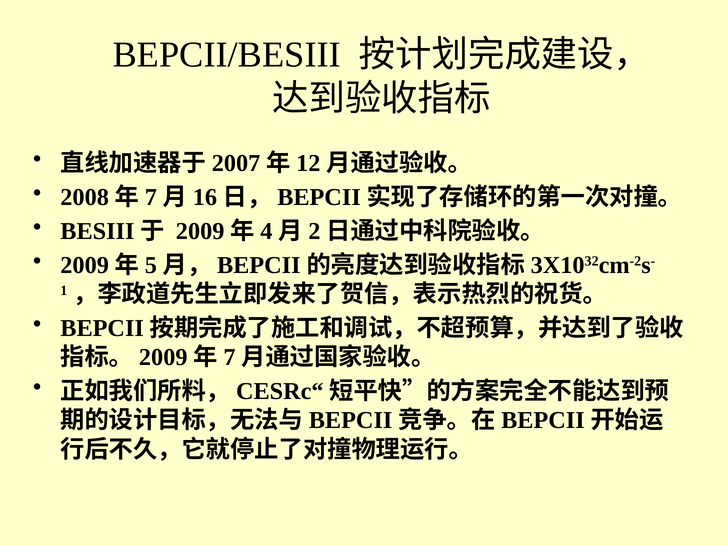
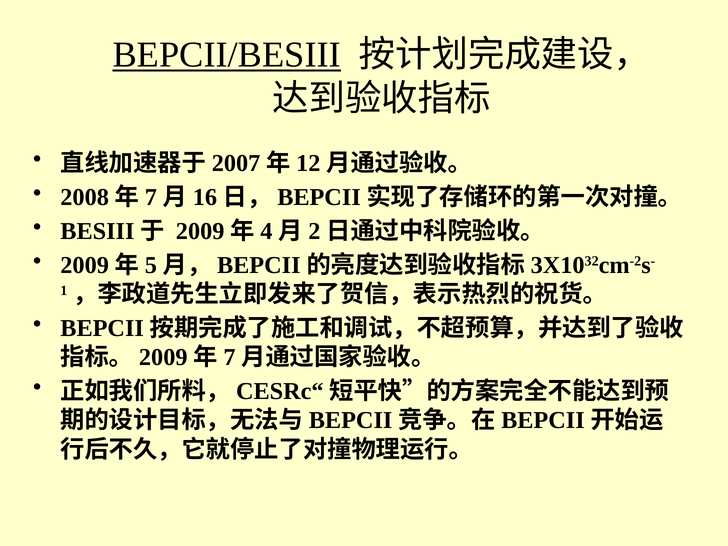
BEPCII/BESIII underline: none -> present (227, 55)
